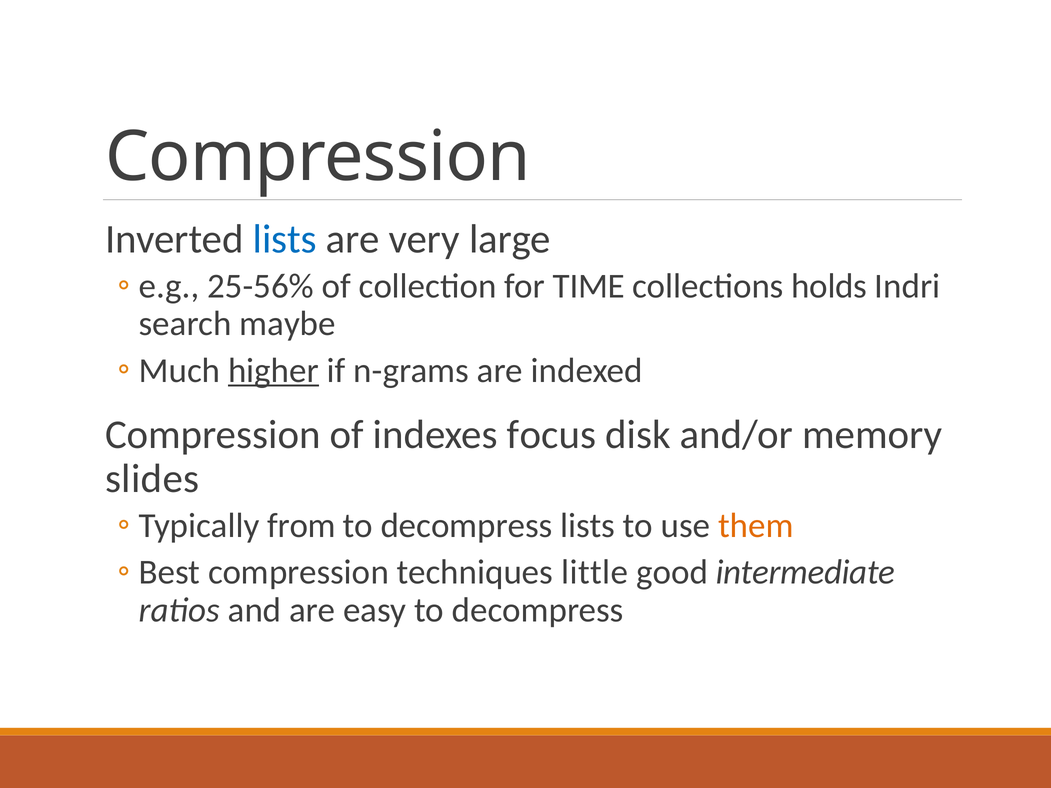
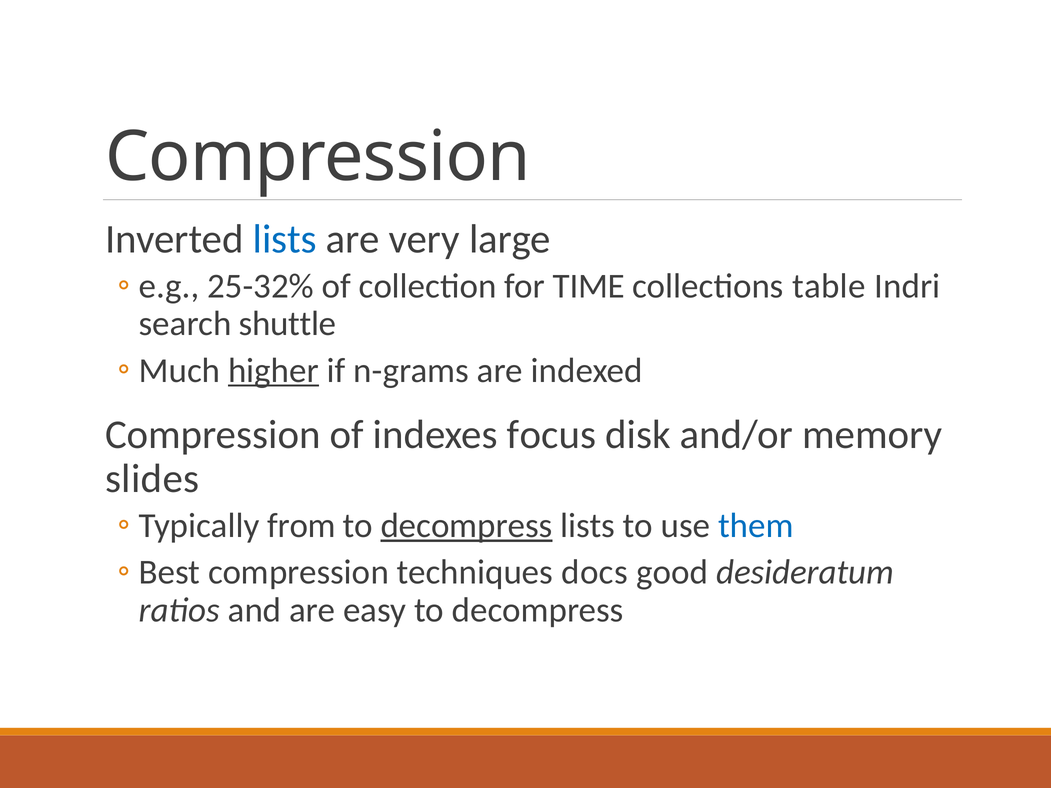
25-56%: 25-56% -> 25-32% (261, 286)
holds: holds -> table (829, 286)
maybe: maybe -> shuttle (288, 324)
decompress underline: none -> present (467, 526)
them colour: orange -> blue (756, 526)
little: little -> docs (595, 572)
intermediate: intermediate -> desideratum (805, 572)
